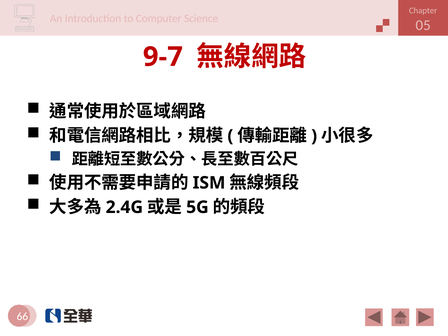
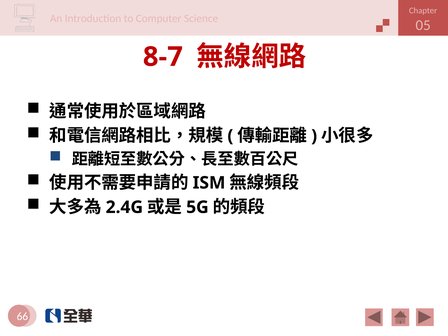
9-7: 9-7 -> 8-7 (163, 57)
